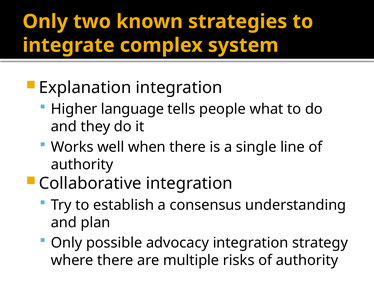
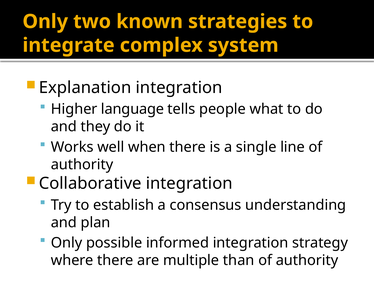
advocacy: advocacy -> informed (178, 242)
risks: risks -> than (239, 260)
